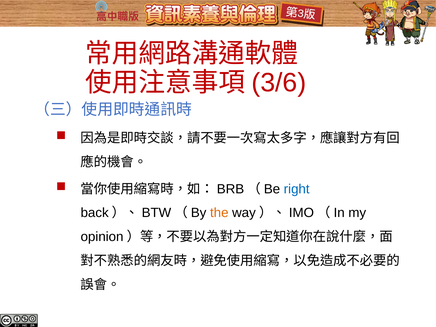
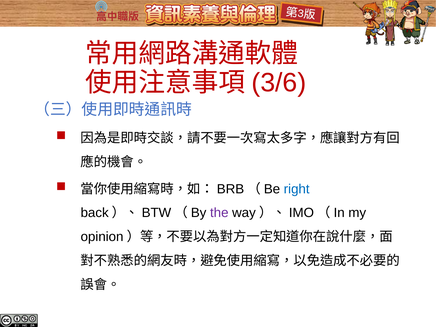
the colour: orange -> purple (219, 213)
